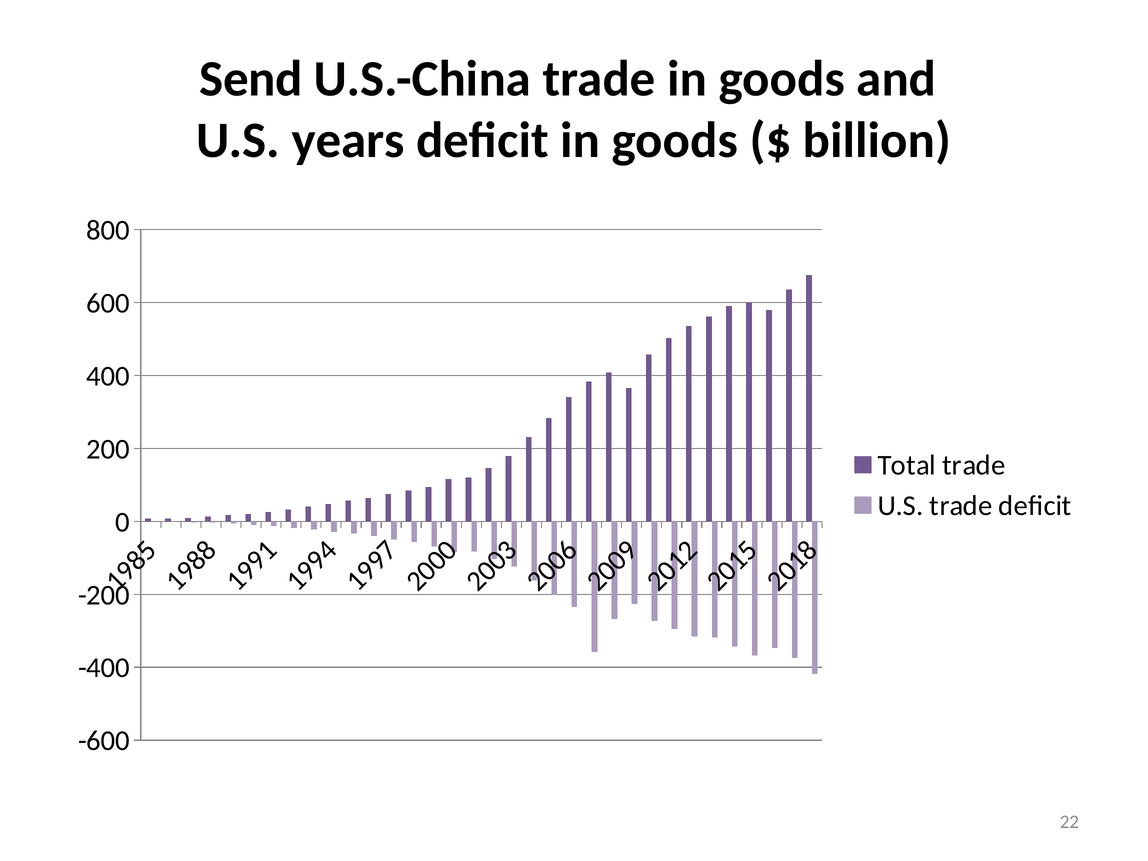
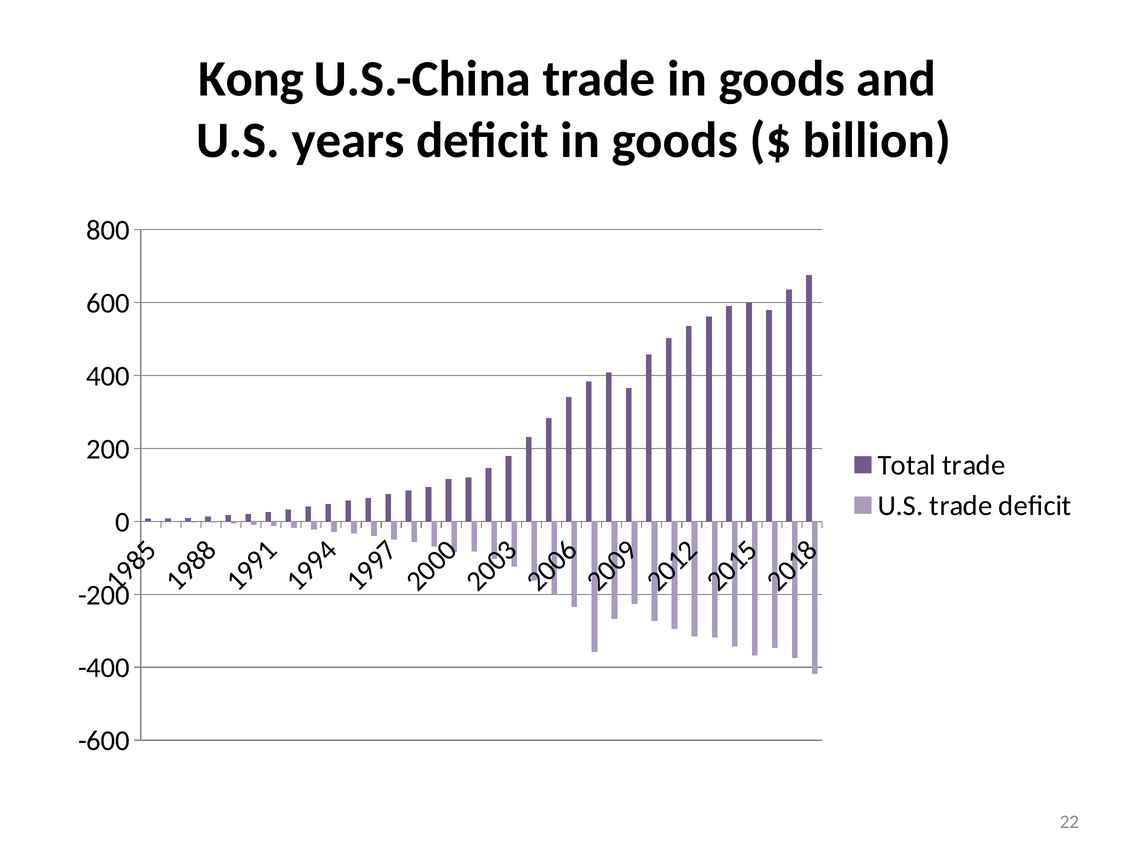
Send: Send -> Kong (251, 79)
